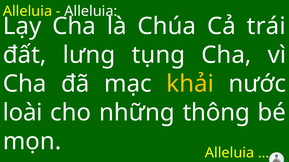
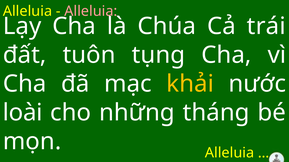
Alleluia colour: white -> pink (91, 11)
lưng: lưng -> tuôn (89, 55)
thông: thông -> tháng (216, 113)
